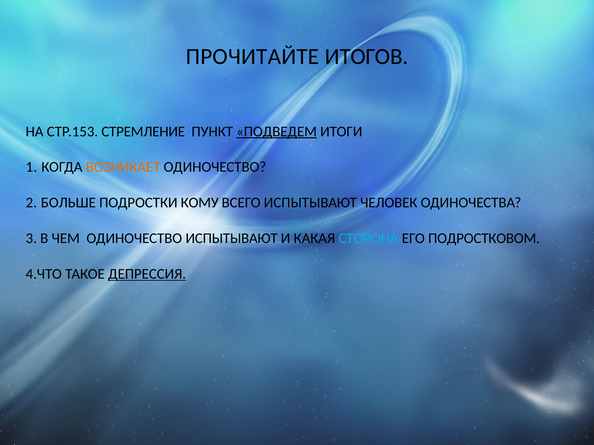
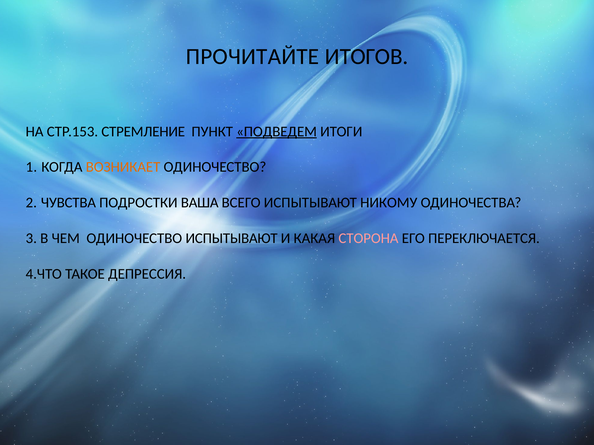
БОЛЬШЕ: БОЛЬШЕ -> ЧУВСТВА (68, 203)
КОМУ: КОМУ -> ВАША (200, 203)
ЧЕЛОВЕК: ЧЕЛОВЕК -> НИКОМУ (389, 203)
СТОРОНА colour: light blue -> pink (368, 239)
ПОДРОСТКОВОМ: ПОДРОСТКОВОМ -> ПЕРЕКЛЮЧАЕТСЯ (484, 239)
ДЕПРЕССИЯ underline: present -> none (147, 274)
